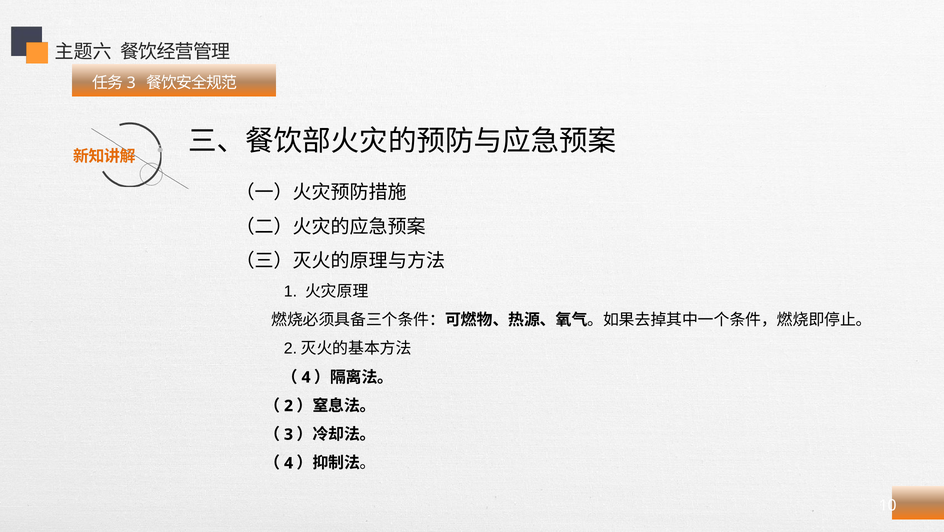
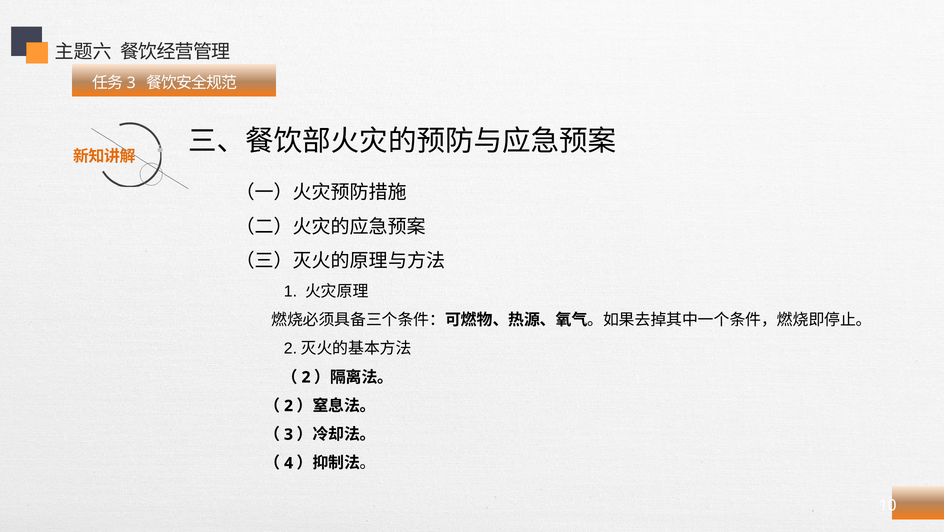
4: 4 -> 2 (306, 377)
